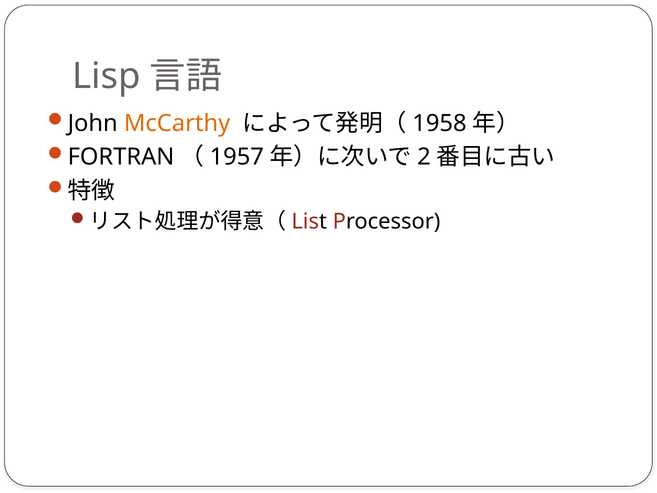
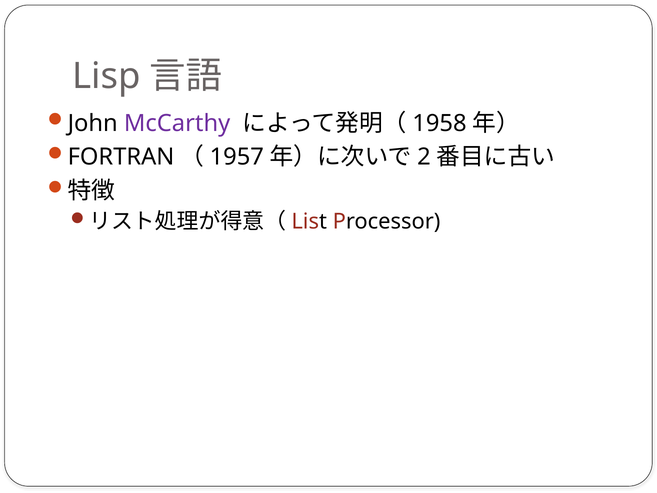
McCarthy colour: orange -> purple (177, 123)
